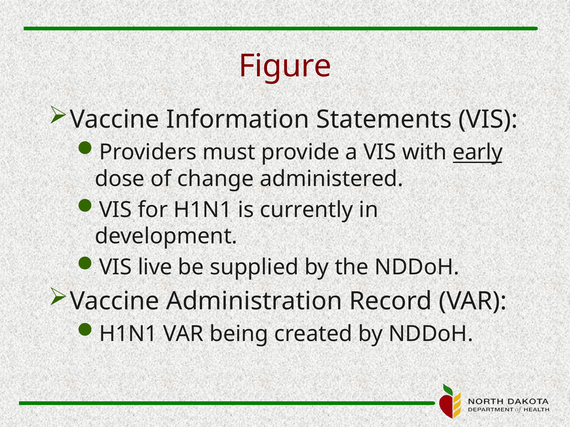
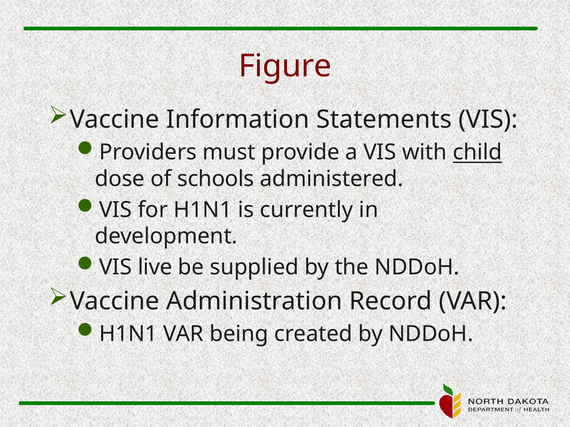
early: early -> child (477, 152)
change: change -> schools (216, 179)
